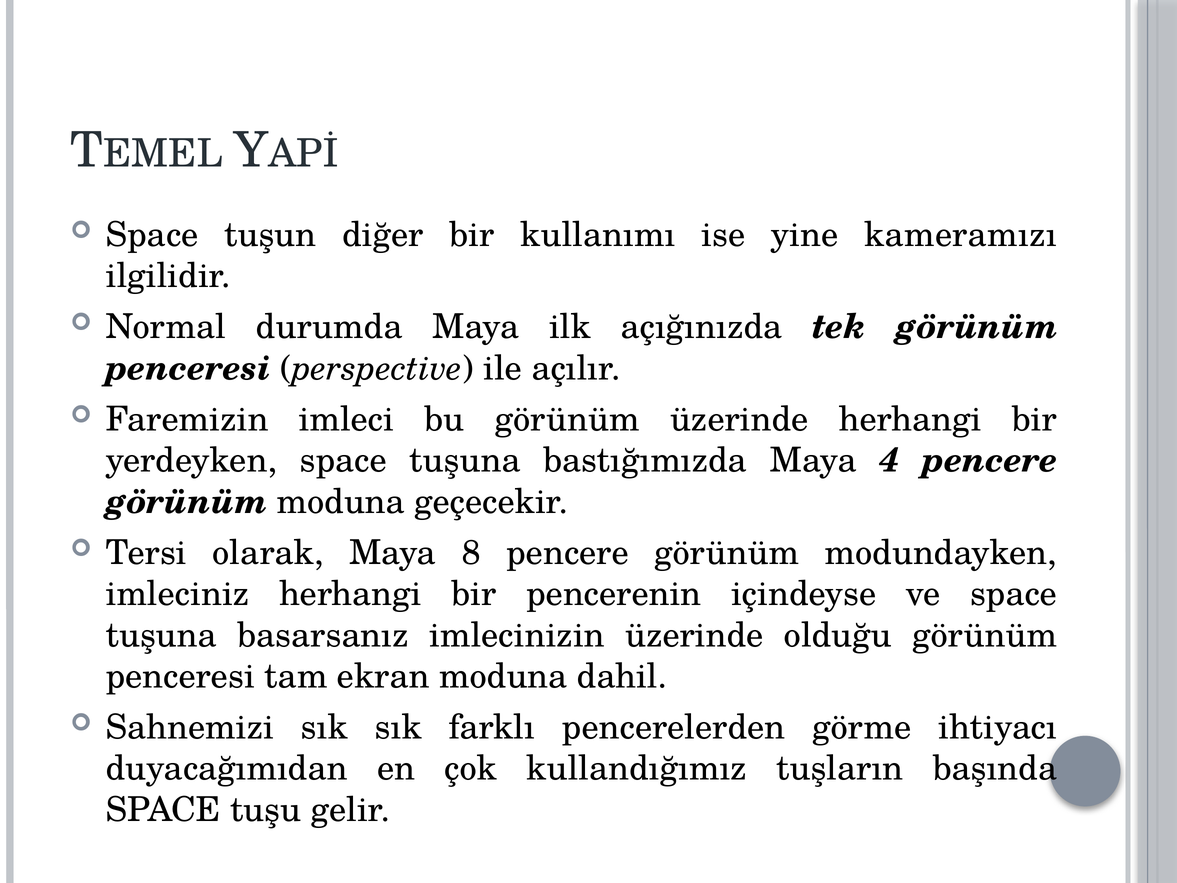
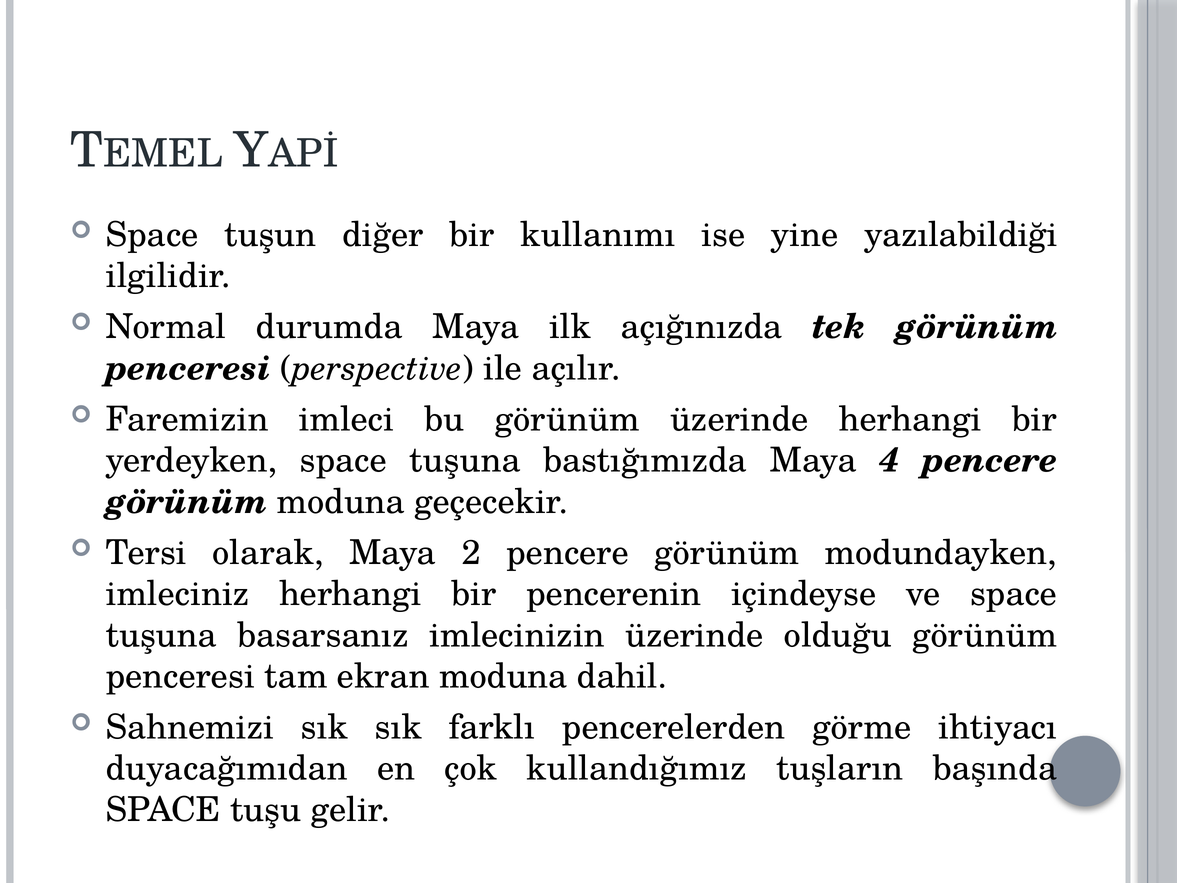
kameramızı: kameramızı -> yazılabildiği (961, 235)
8: 8 -> 2 (471, 553)
